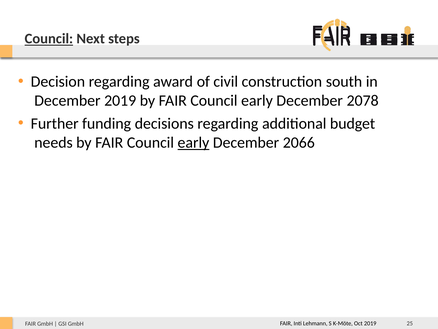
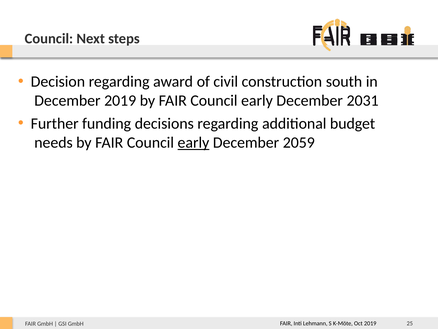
Council underline: present -> none (49, 39)
2078: 2078 -> 2031 (363, 101)
2066: 2066 -> 2059 (299, 142)
